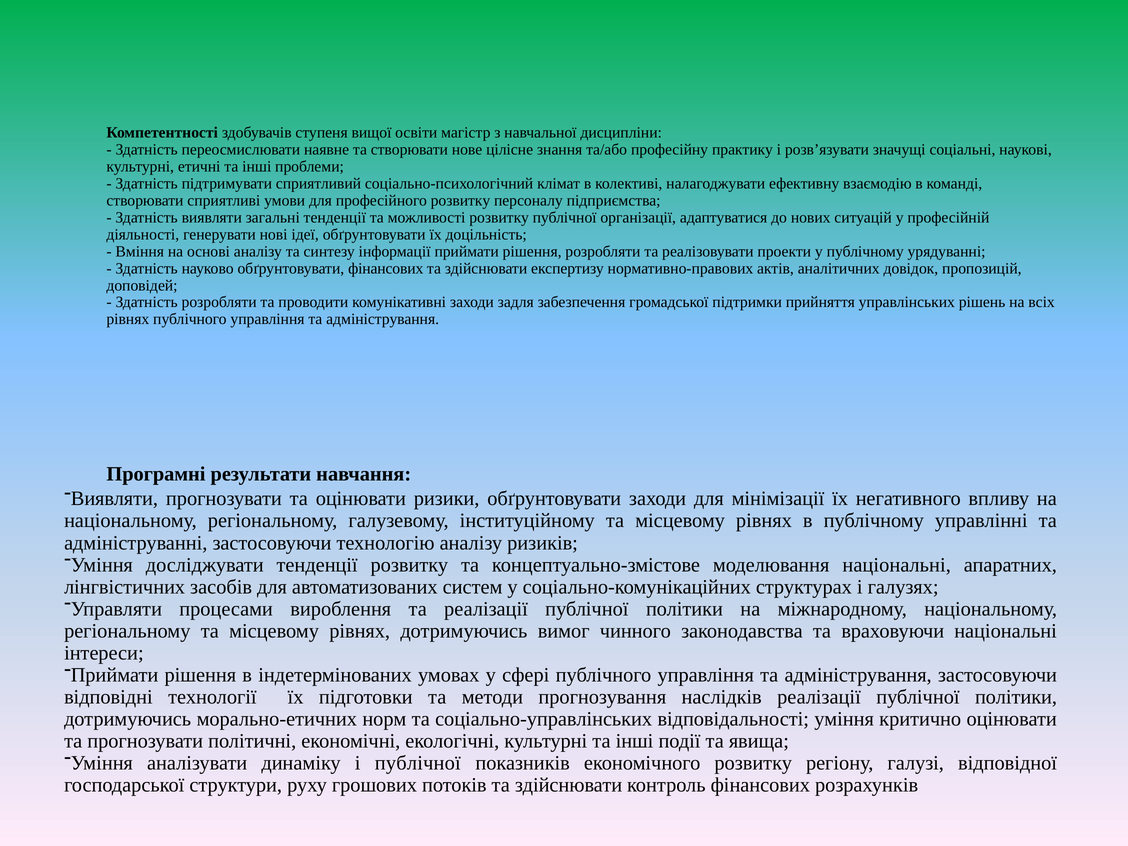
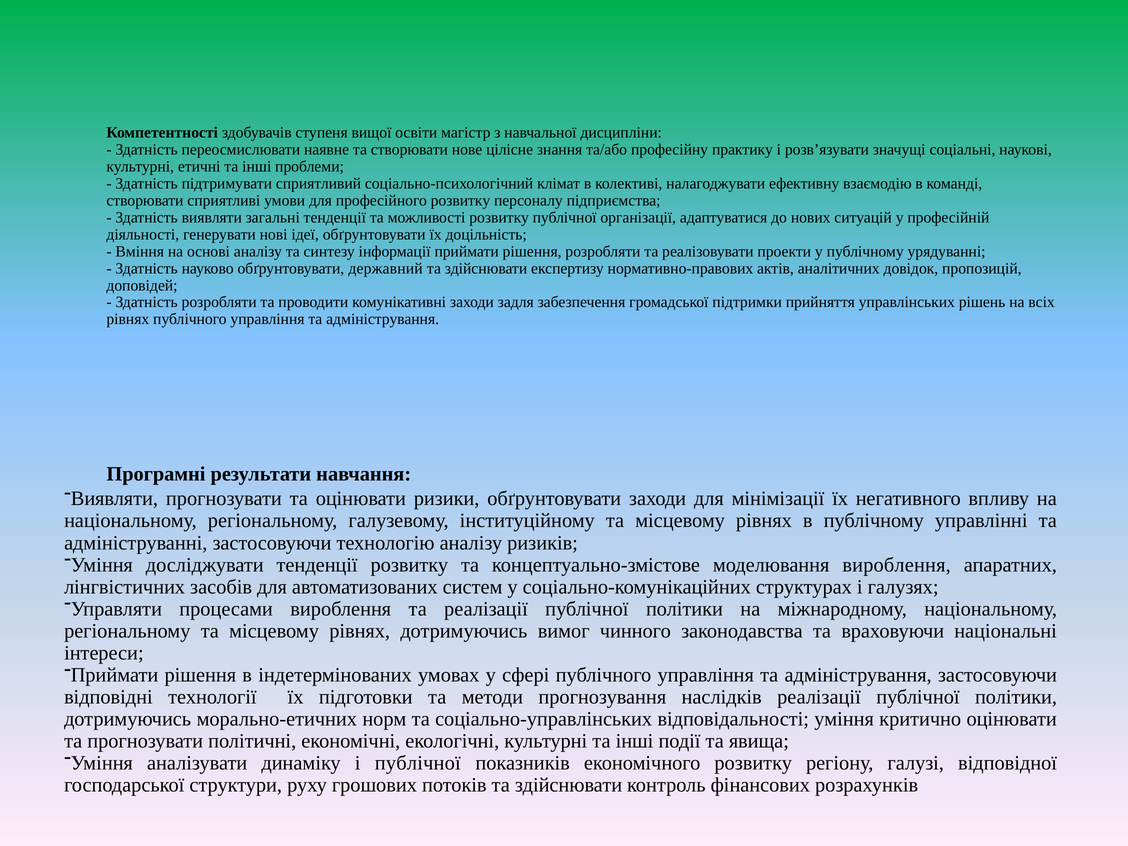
обґрунтовувати фінансових: фінансових -> державний (386, 268)
моделювання національні: національні -> вироблення (897, 565)
